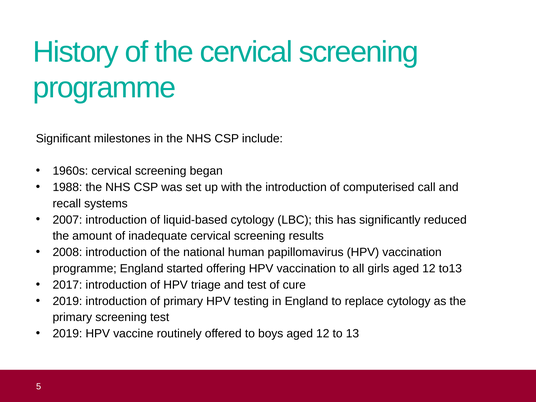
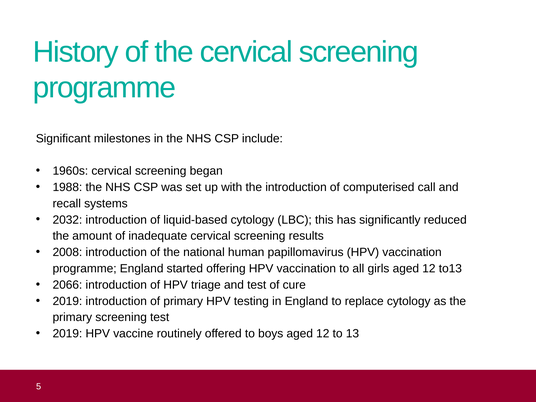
2007: 2007 -> 2032 (67, 220)
2017: 2017 -> 2066 (67, 285)
